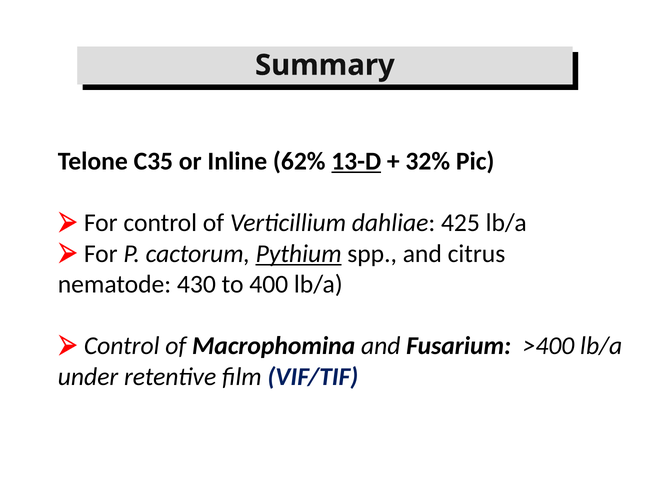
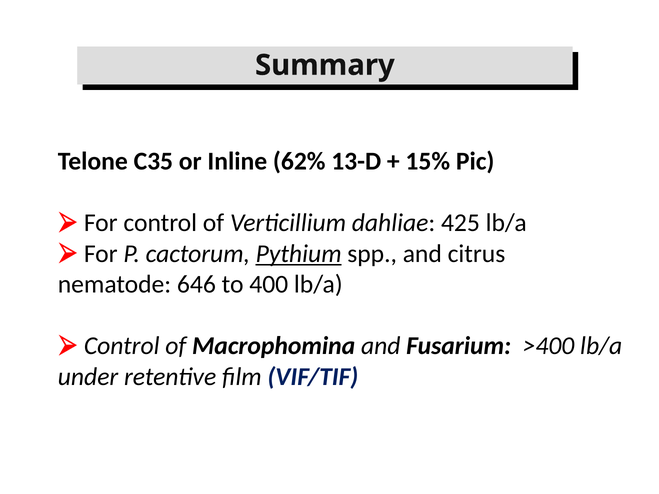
13-D underline: present -> none (356, 162)
32%: 32% -> 15% (428, 162)
430: 430 -> 646 (196, 285)
